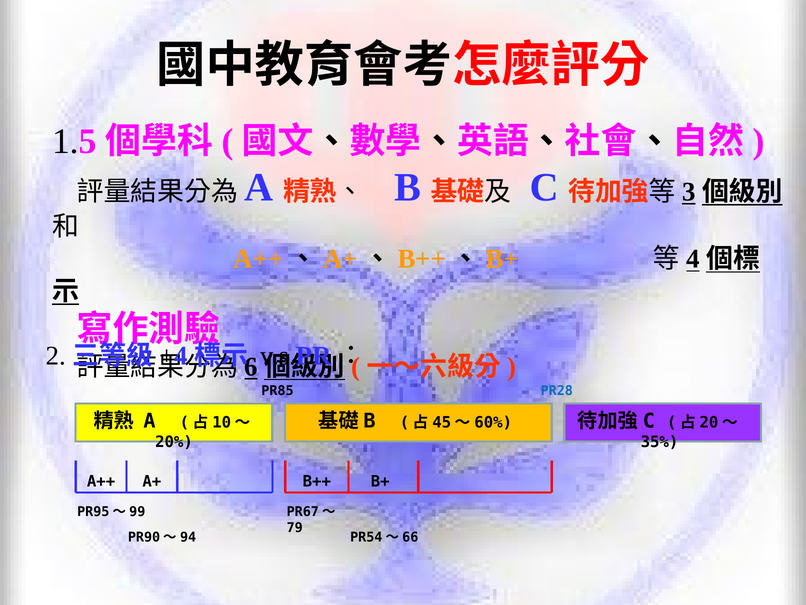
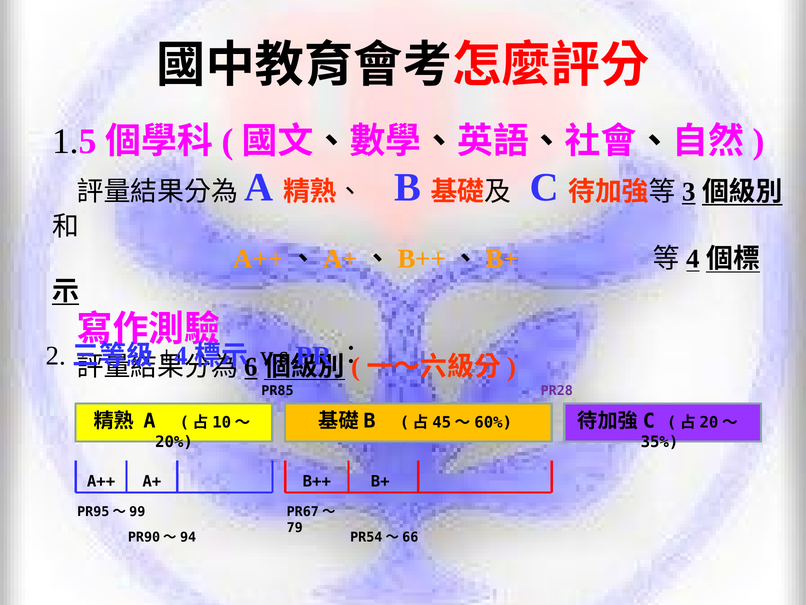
PR28 colour: blue -> purple (557, 391)
